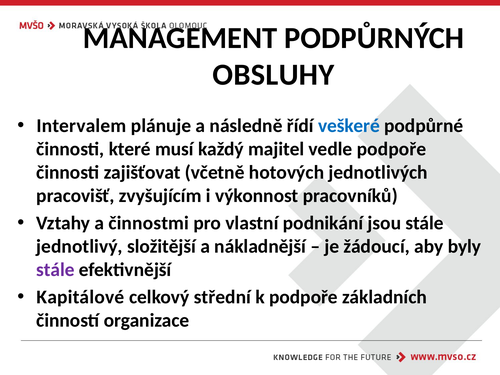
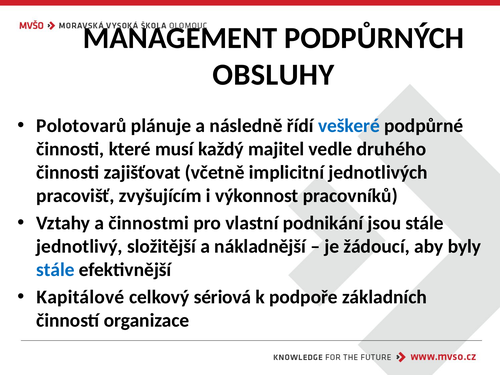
Intervalem: Intervalem -> Polotovarů (81, 126)
vedle podpoře: podpoře -> druhého (391, 149)
hotových: hotových -> implicitní (287, 173)
stále colour: purple -> blue (55, 270)
střední: střední -> sériová (222, 297)
